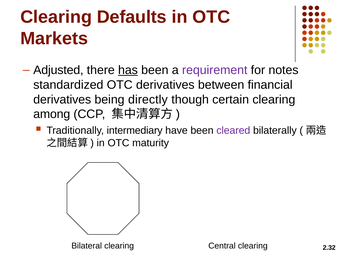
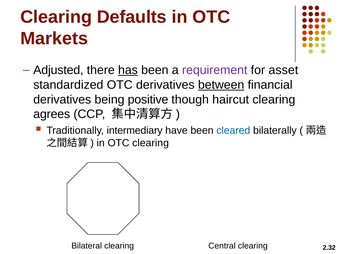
notes: notes -> asset (283, 70)
between underline: none -> present (221, 85)
directly: directly -> positive (148, 100)
certain: certain -> haircut (231, 100)
among: among -> agrees (52, 114)
cleared colour: purple -> blue (233, 131)
OTC maturity: maturity -> clearing (151, 143)
